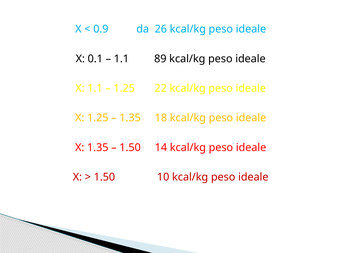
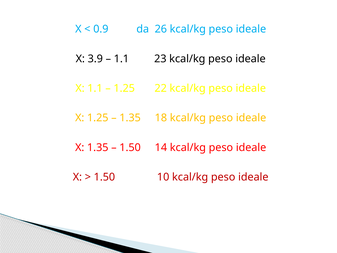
0.1: 0.1 -> 3.9 (95, 59)
89: 89 -> 23 (160, 59)
